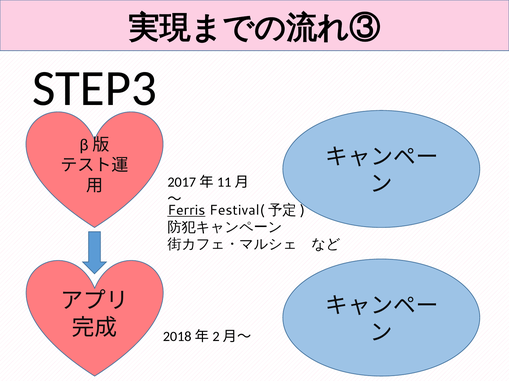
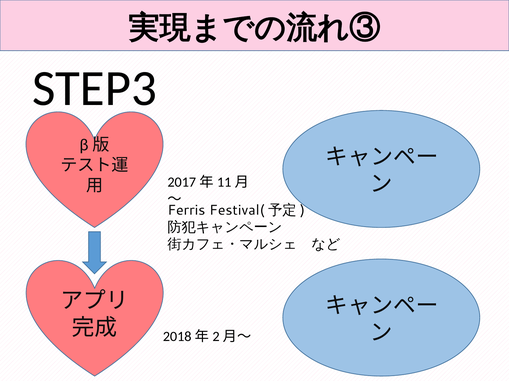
Ferris underline: present -> none (186, 211)
